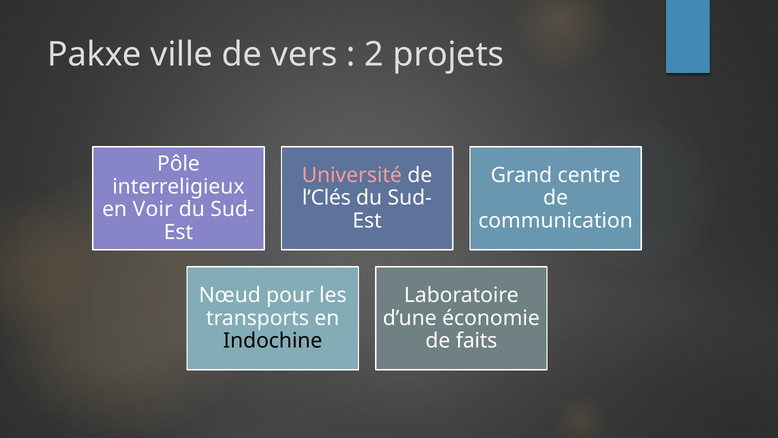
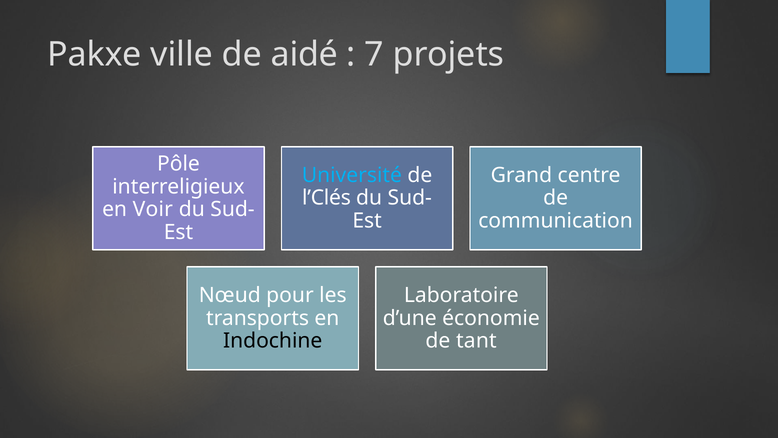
vers: vers -> aidé (304, 55)
2: 2 -> 7 (374, 55)
Université colour: pink -> light blue (352, 175)
faits: faits -> tant (476, 341)
